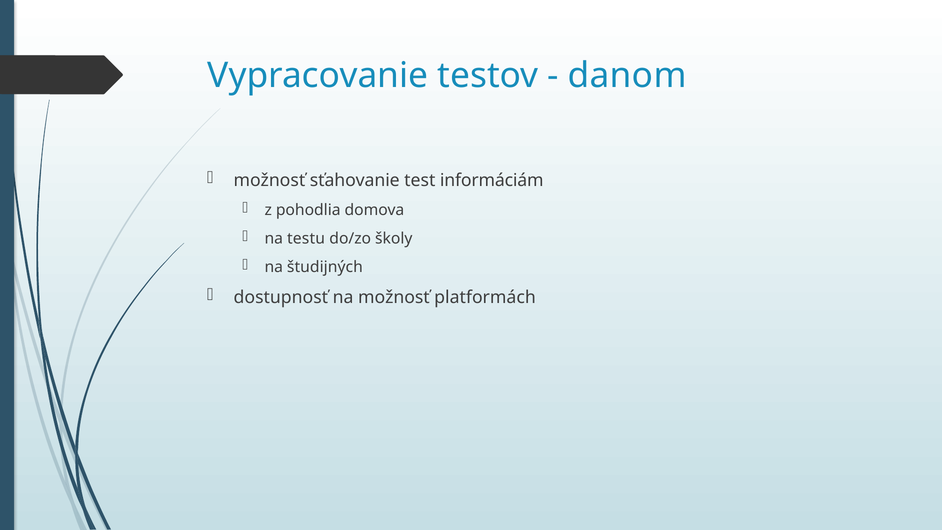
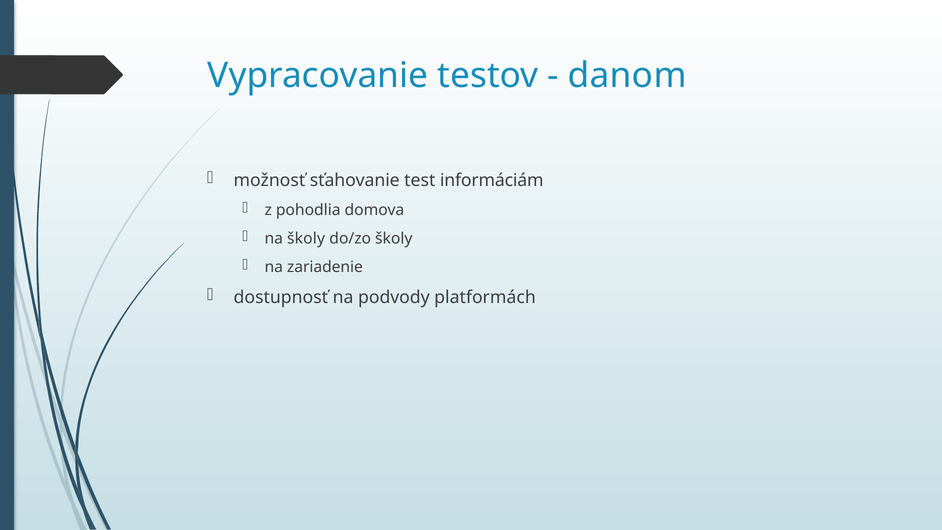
na testu: testu -> školy (306, 239)
študijných: študijných -> zariadenie (325, 267)
na možnosť: možnosť -> podvody (394, 297)
